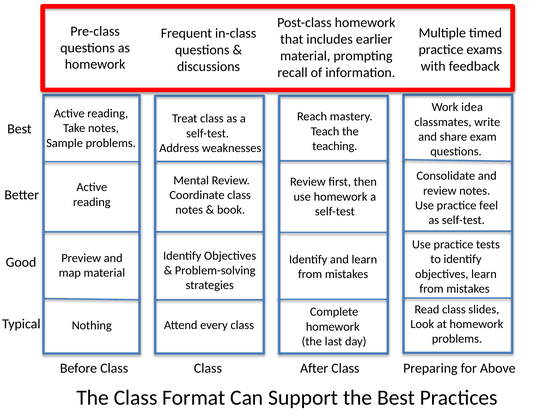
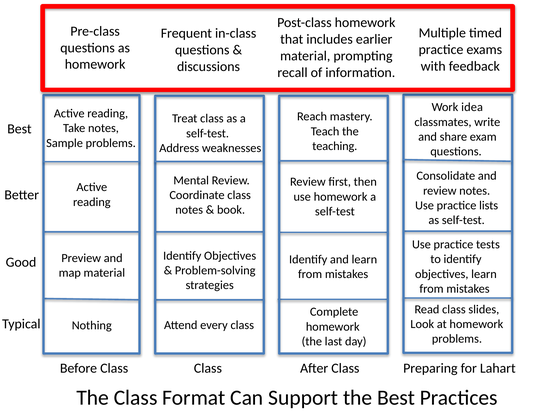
feel: feel -> lists (489, 206)
Above: Above -> Lahart (498, 368)
